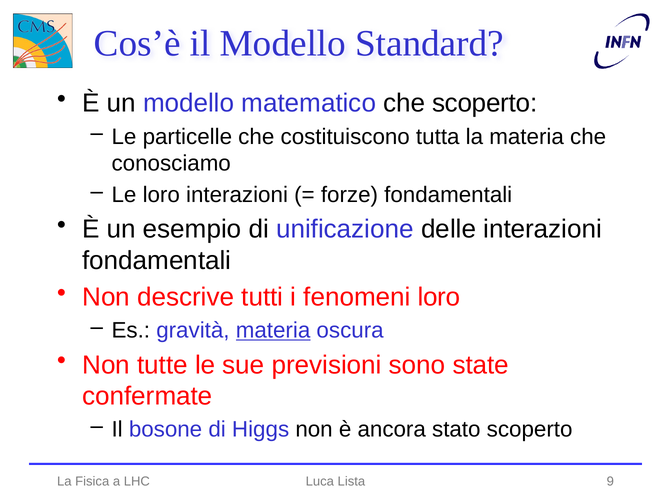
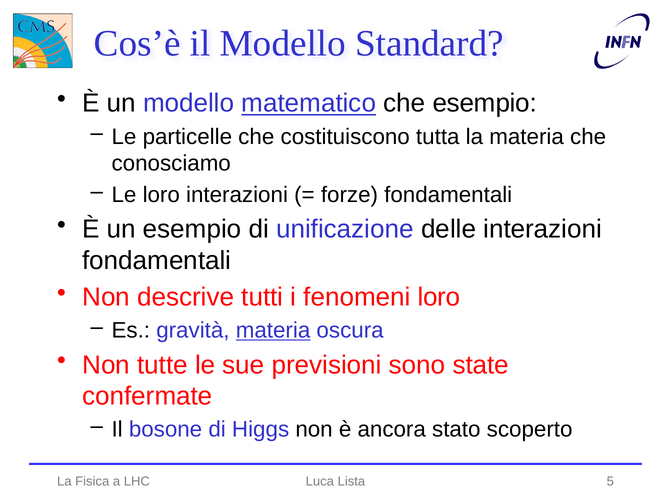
matematico underline: none -> present (309, 103)
che scoperto: scoperto -> esempio (485, 103)
9: 9 -> 5 (610, 482)
